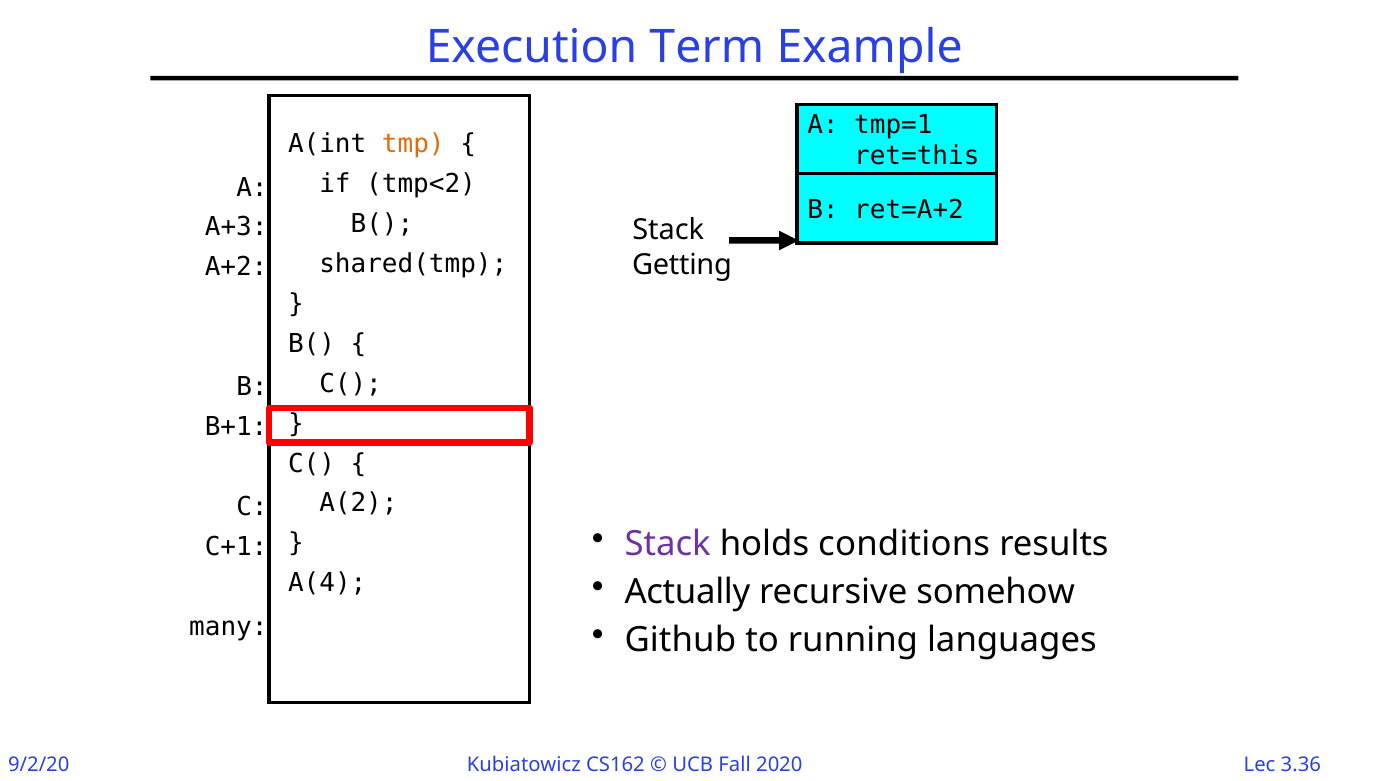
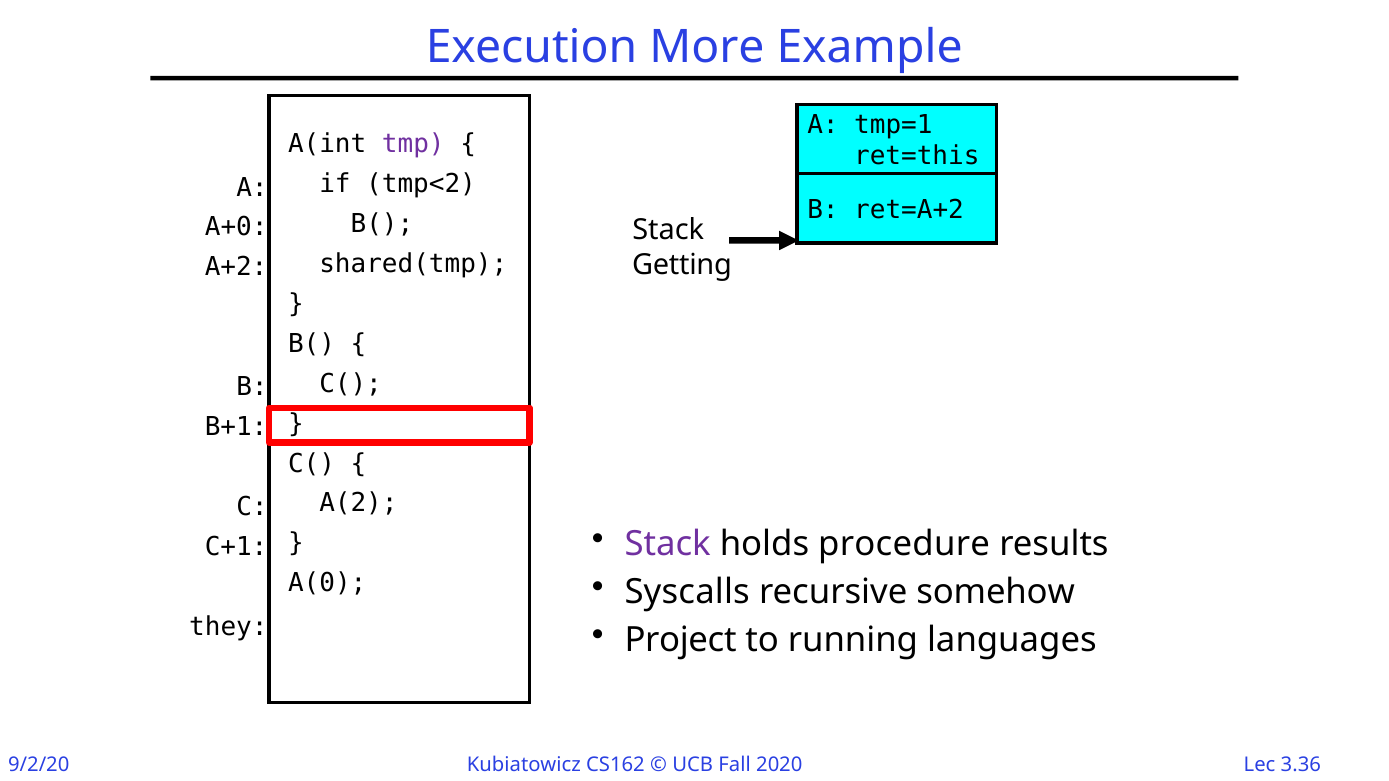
Term: Term -> More (707, 47)
tmp colour: orange -> purple (413, 144)
A+3: A+3 -> A+0 (236, 227)
conditions: conditions -> procedure (904, 544)
A(4: A(4 -> A(0 (327, 583)
Actually: Actually -> Syscalls (687, 592)
many: many -> they (228, 627)
Github: Github -> Project (681, 640)
